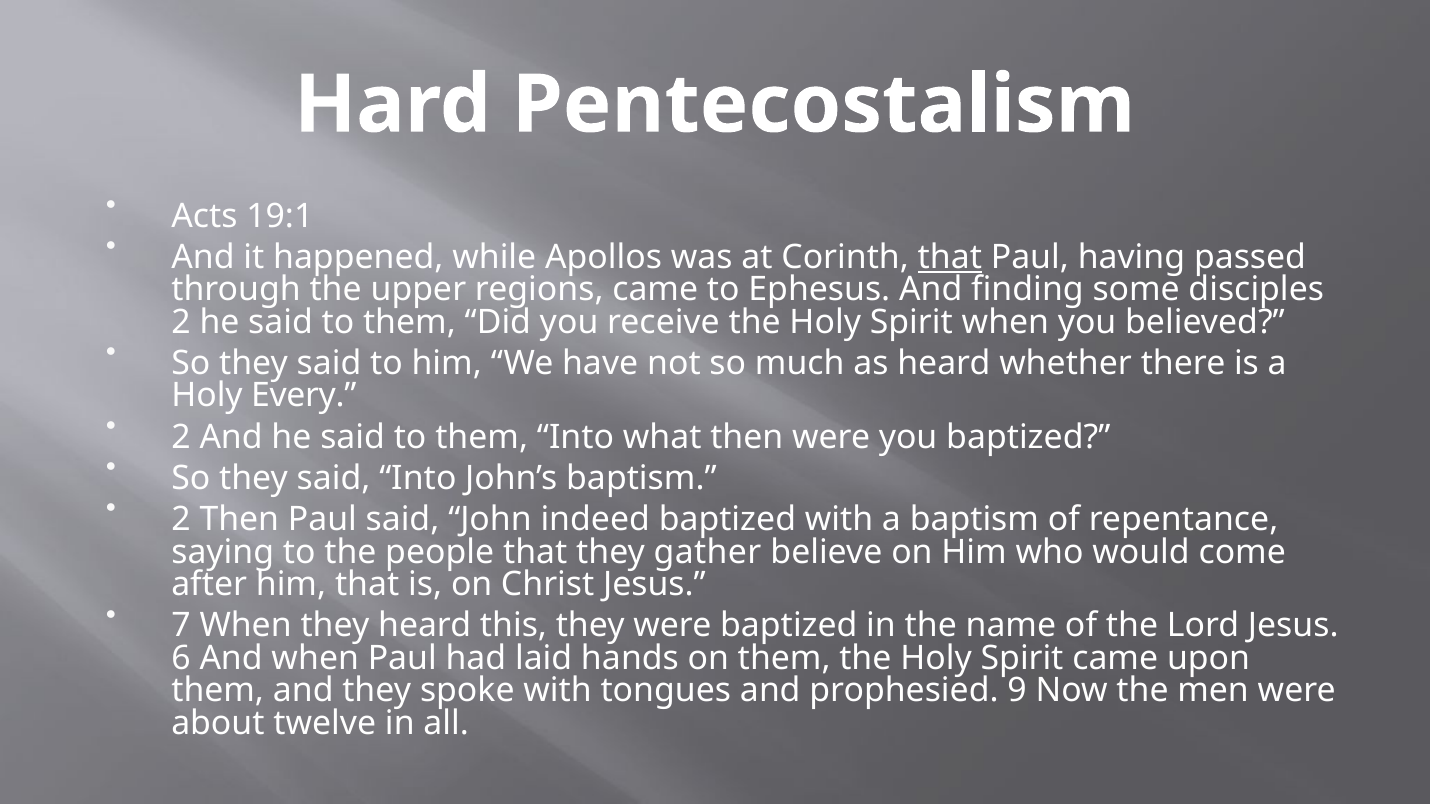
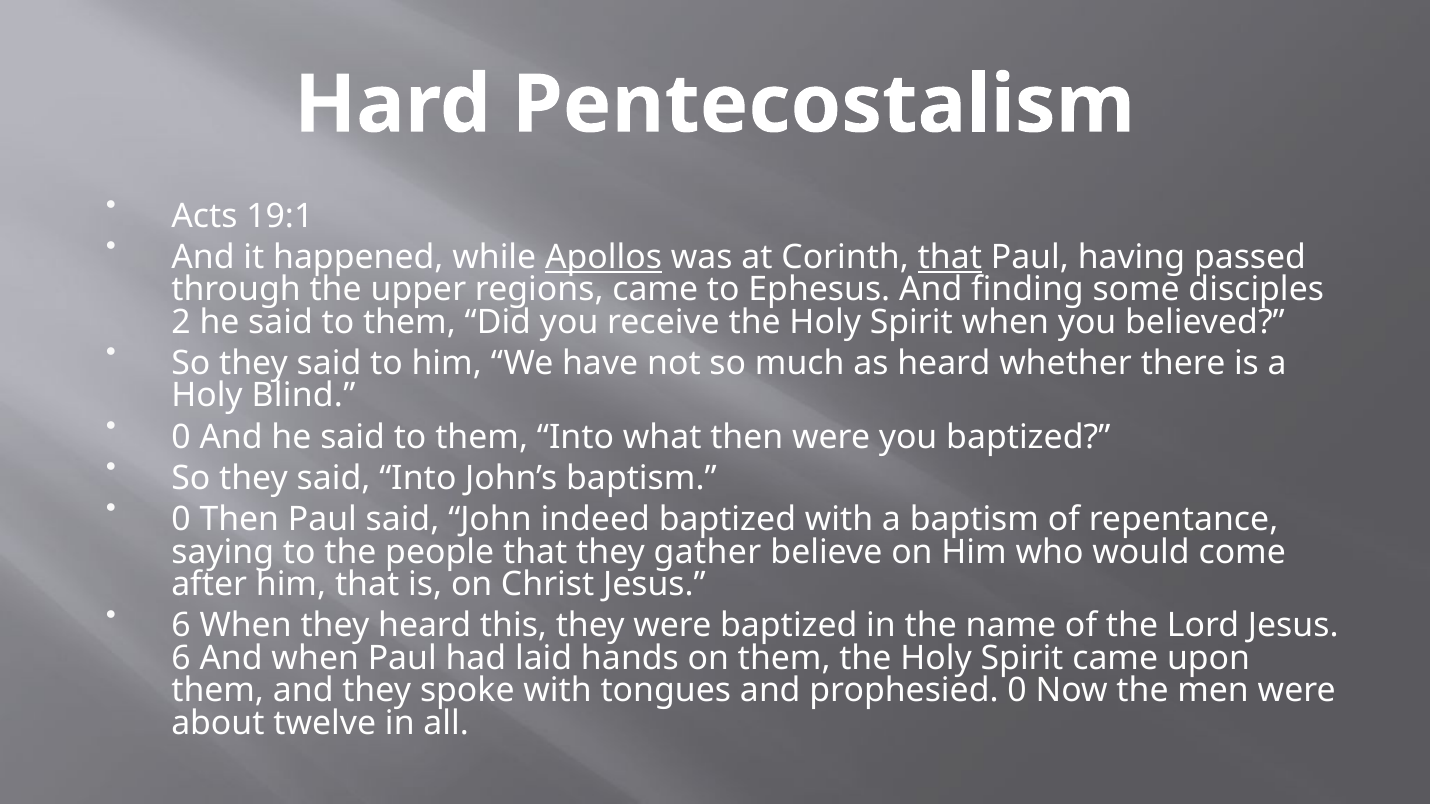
Apollos underline: none -> present (604, 257)
Every: Every -> Blind (304, 396)
2: 2 -> 0 (181, 437)
2: 2 -> 0 (181, 520)
7: 7 -> 6 (181, 626)
prophesied 9: 9 -> 0 (1017, 691)
